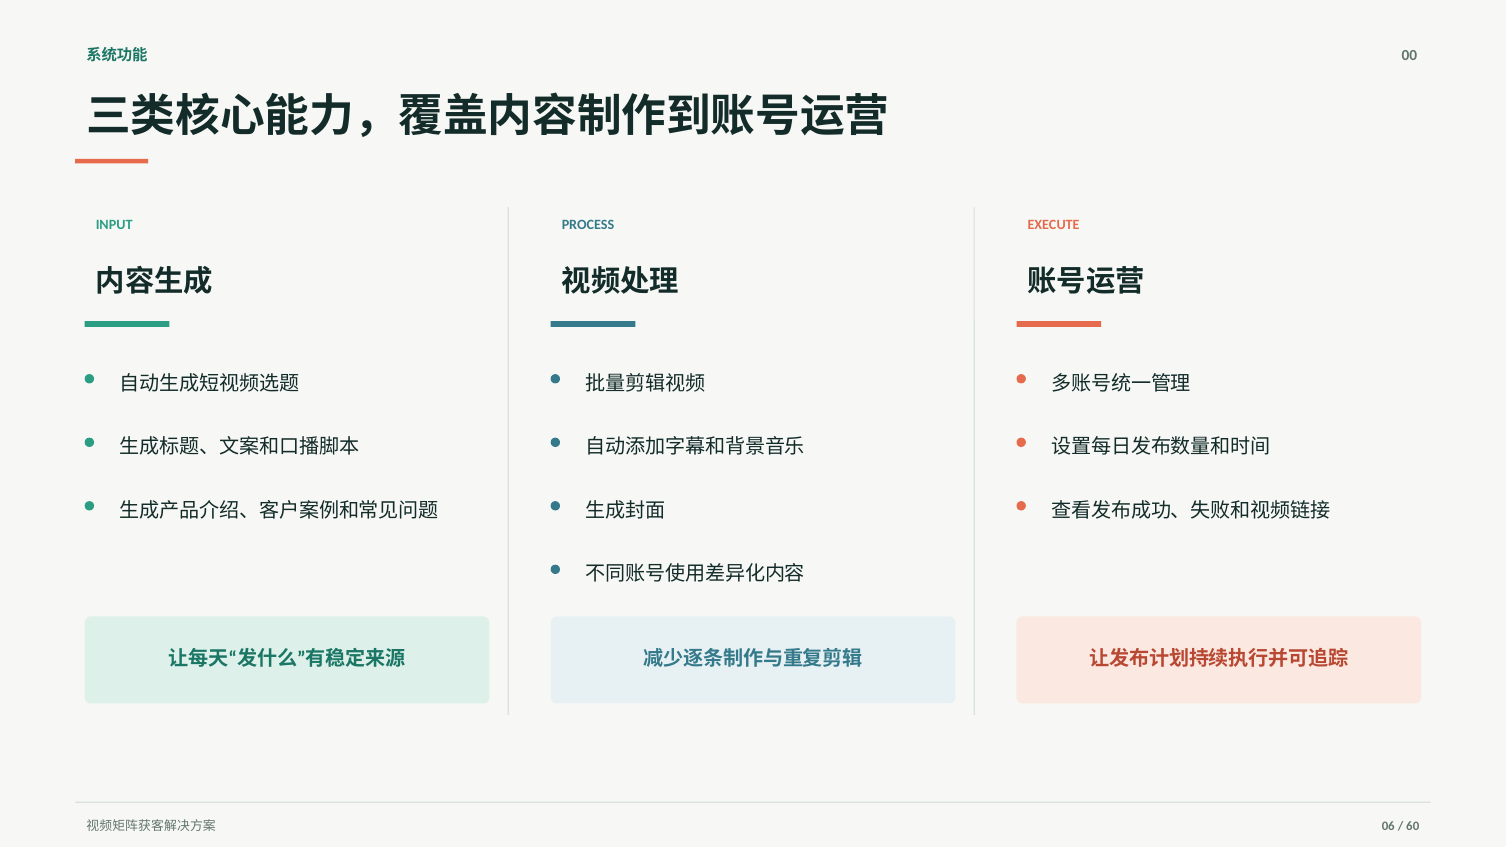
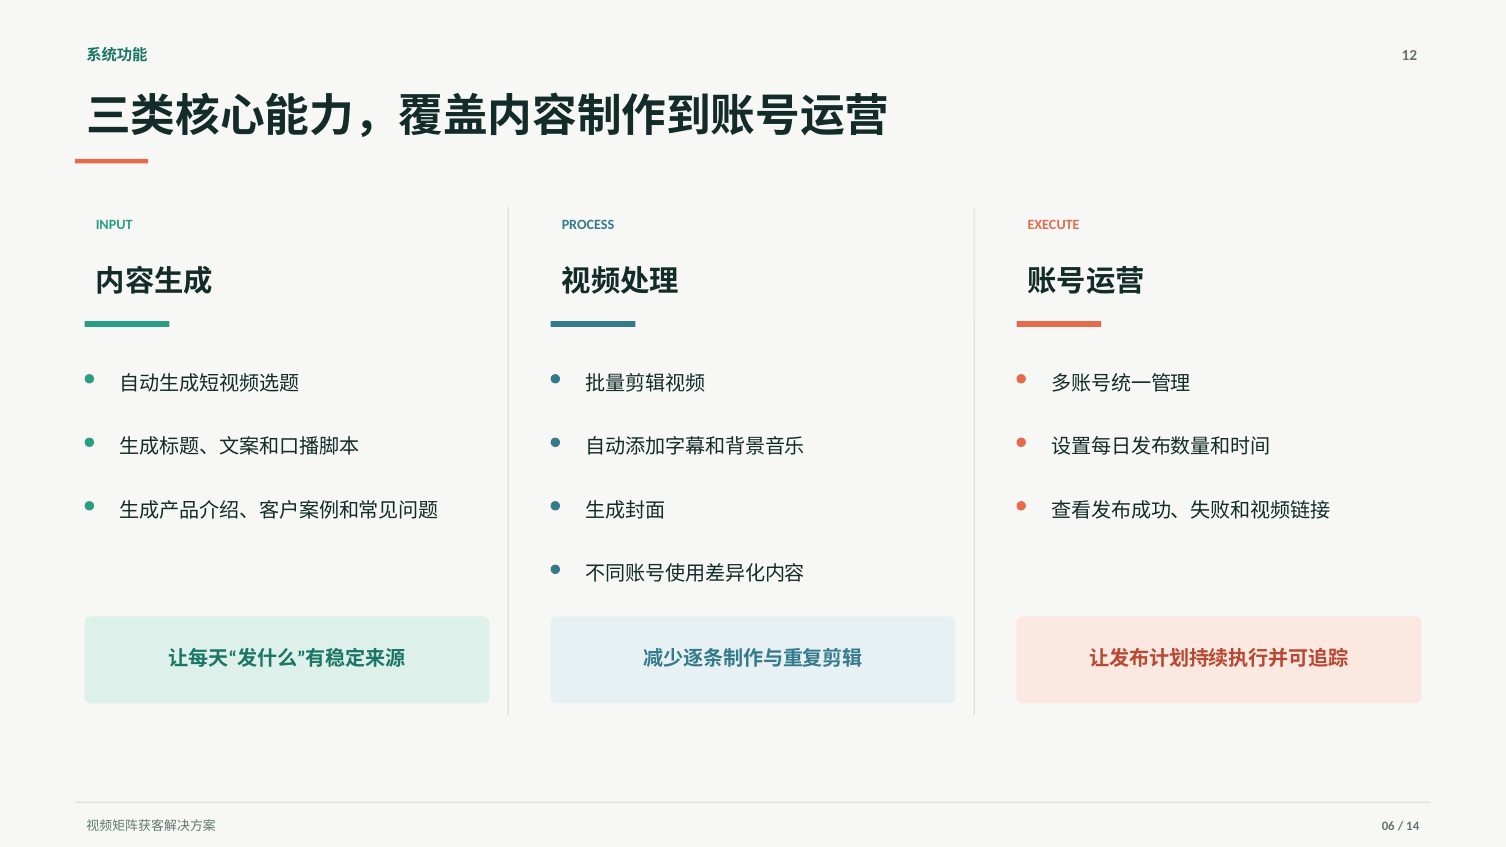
00: 00 -> 12 (1409, 56)
60: 60 -> 14 (1413, 826)
